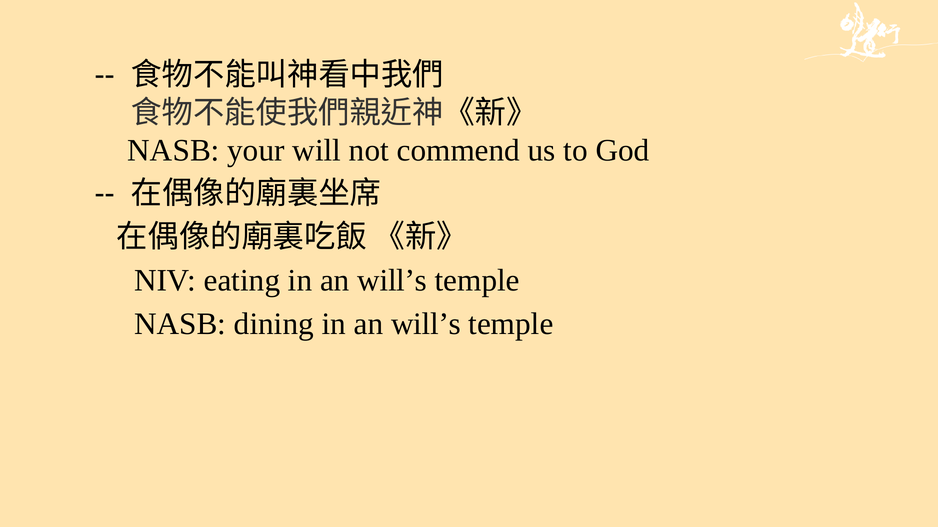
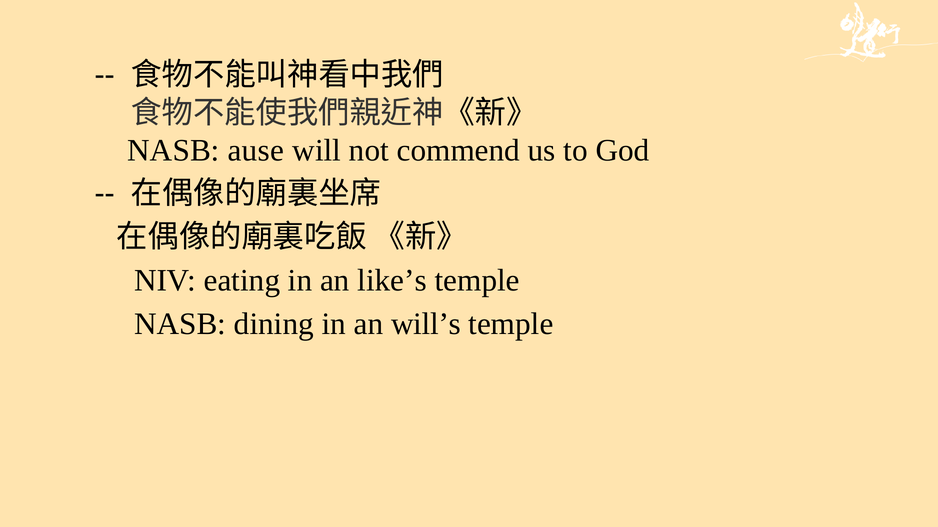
your: your -> ause (256, 151)
eating in an will’s: will’s -> like’s (392, 281)
